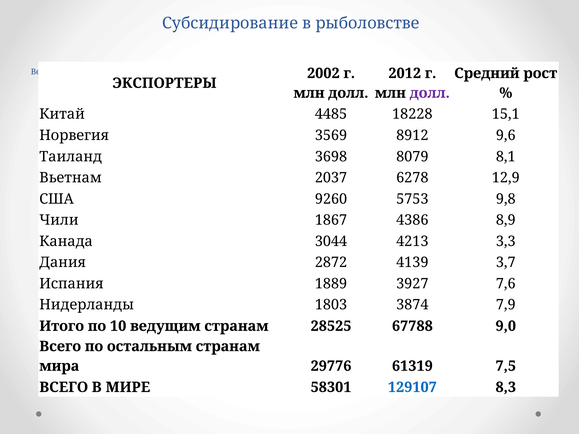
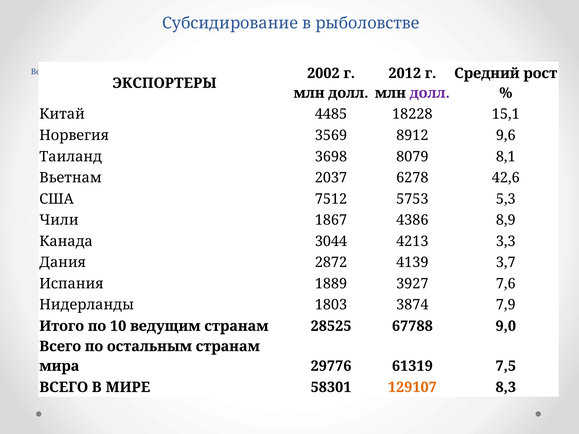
12,9: 12,9 -> 42,6 (506, 178)
9260: 9260 -> 7512 (331, 199)
9,8: 9,8 -> 5,3 (506, 199)
129107 colour: blue -> orange (412, 387)
